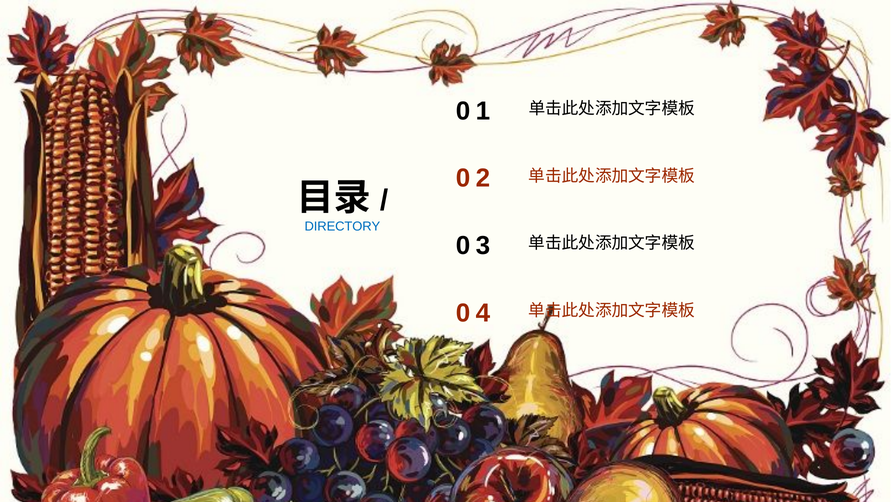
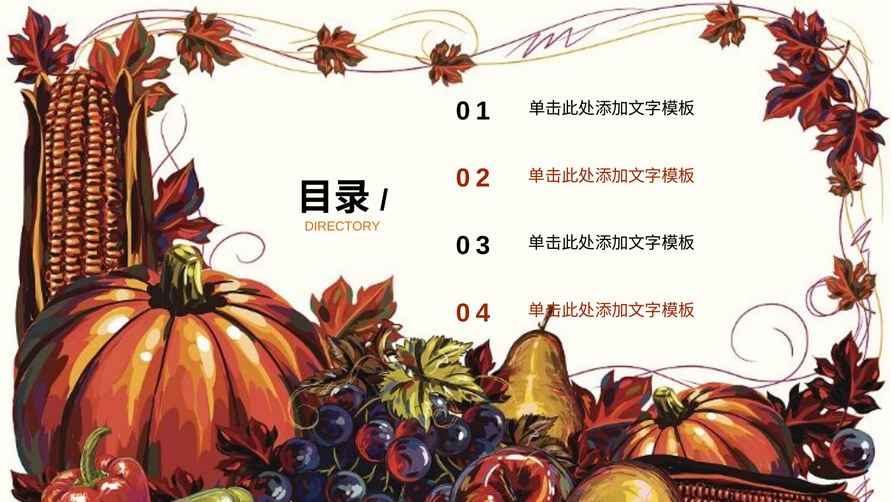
DIRECTORY colour: blue -> orange (342, 226)
